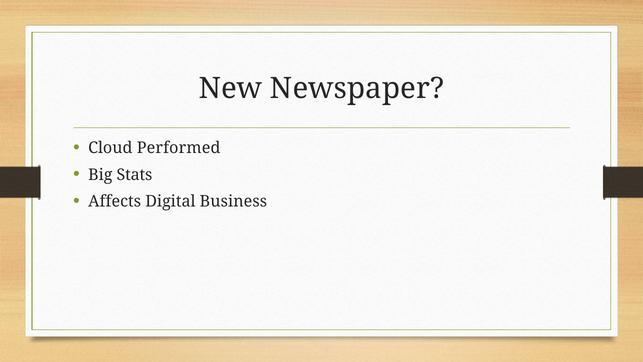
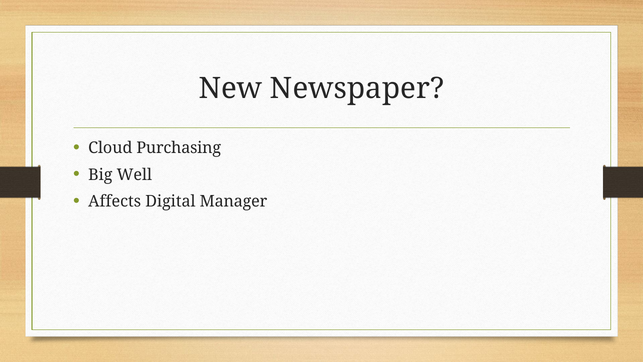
Performed: Performed -> Purchasing (179, 148)
Stats: Stats -> Well (134, 175)
Business: Business -> Manager (234, 201)
